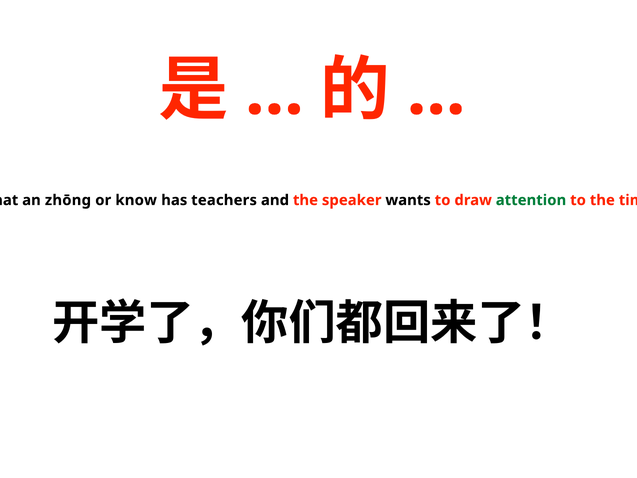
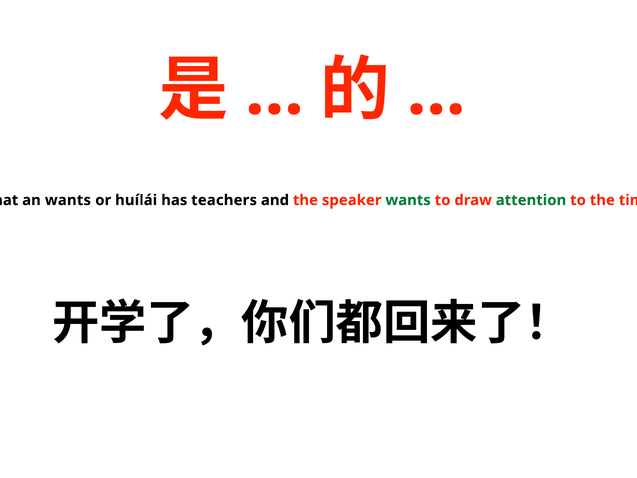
an zhōng: zhōng -> wants (68, 200)
or know: know -> huílái (136, 200)
wants colour: black -> green (408, 200)
